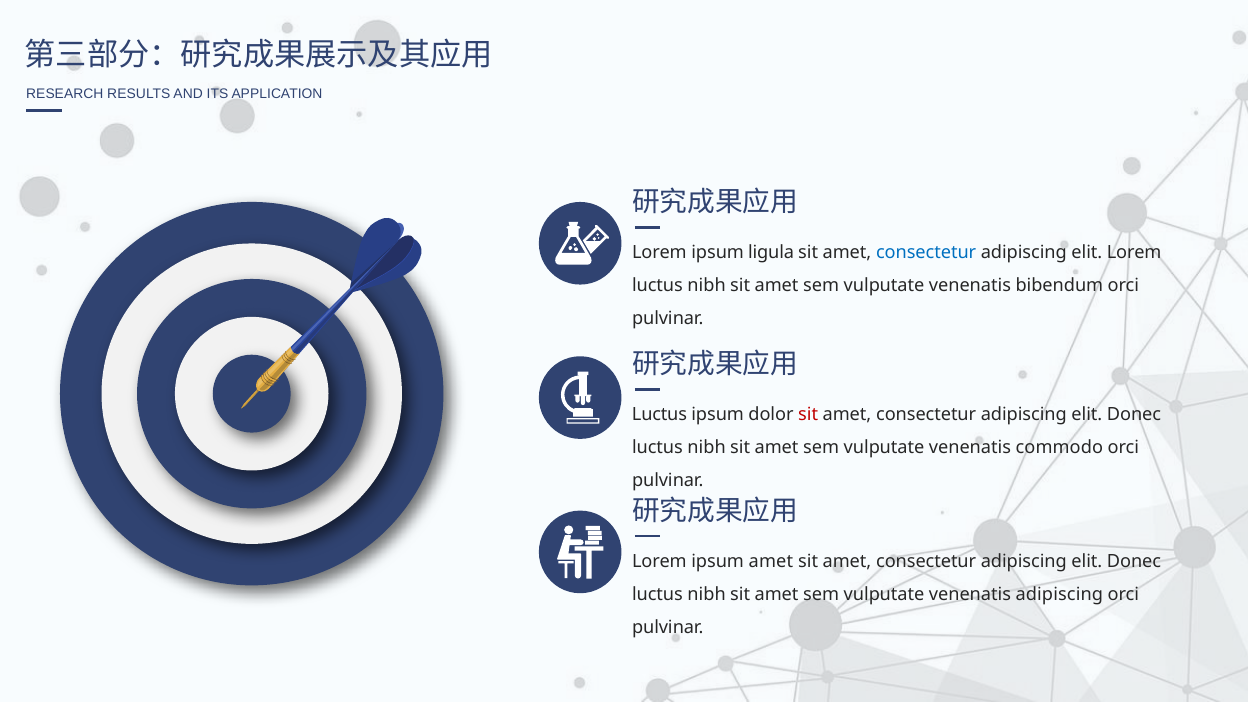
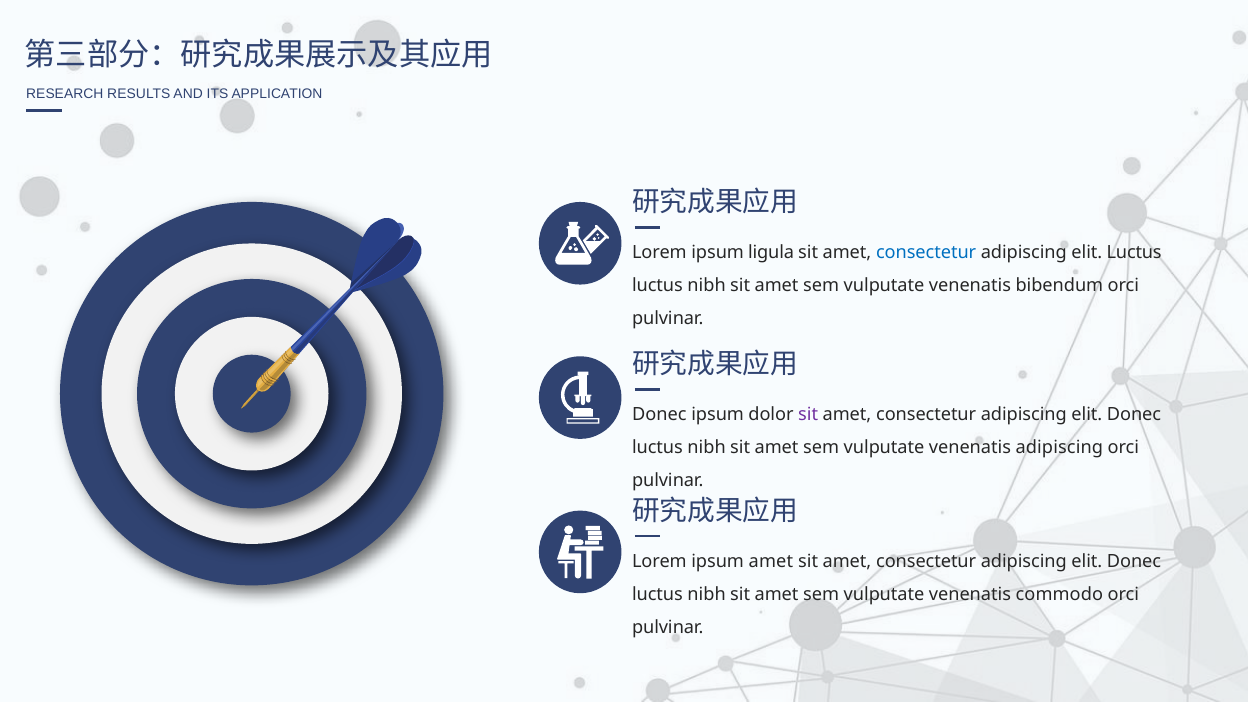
elit Lorem: Lorem -> Luctus (1134, 253)
Luctus: Luctus -> Donec (659, 415)
sit colour: red -> purple (808, 415)
venenatis commodo: commodo -> adipiscing (1059, 448)
venenatis adipiscing: adipiscing -> commodo (1059, 594)
